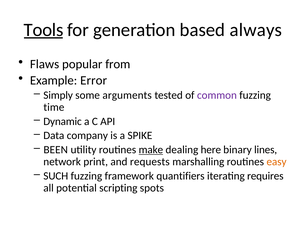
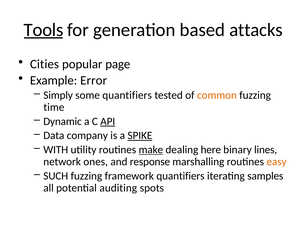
always: always -> attacks (256, 30)
Flaws: Flaws -> Cities (45, 64)
from: from -> page (118, 64)
some arguments: arguments -> quantifiers (127, 95)
common colour: purple -> orange (217, 95)
API underline: none -> present (108, 121)
SPIKE underline: none -> present (140, 135)
BEEN: BEEN -> WITH (56, 149)
print: print -> ones (96, 161)
requests: requests -> response (150, 161)
requires: requires -> samples (265, 175)
scripting: scripting -> auditing (118, 187)
